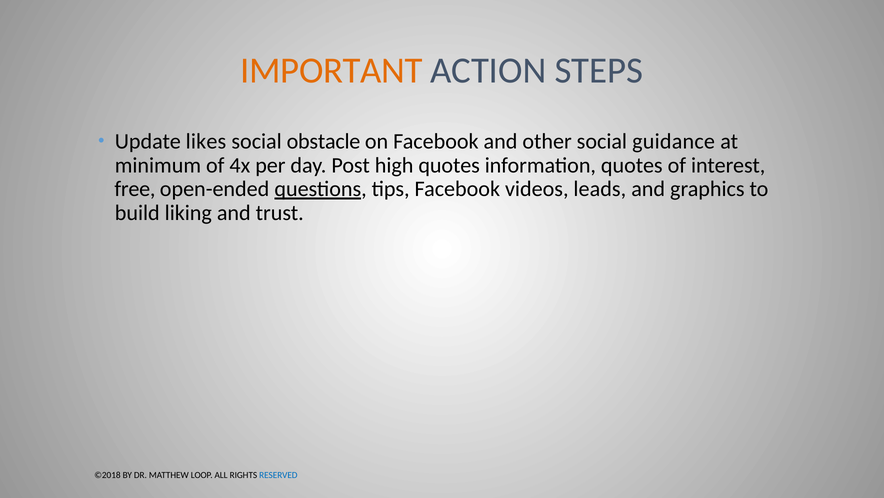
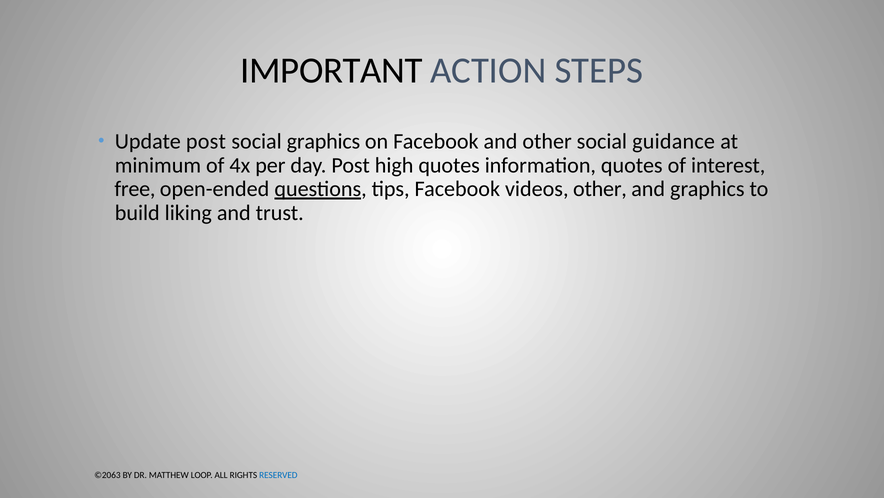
IMPORTANT colour: orange -> black (331, 70)
Update likes: likes -> post (206, 141)
social obstacle: obstacle -> graphics (323, 141)
videos leads: leads -> other (600, 189)
©2018: ©2018 -> ©2063 (107, 475)
